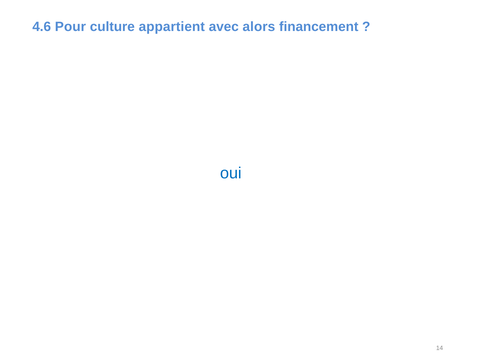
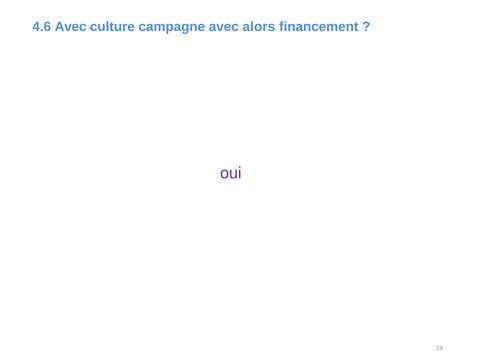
4.6 Pour: Pour -> Avec (71, 27)
appartient: appartient -> campagne (172, 27)
oui colour: blue -> purple (231, 173)
